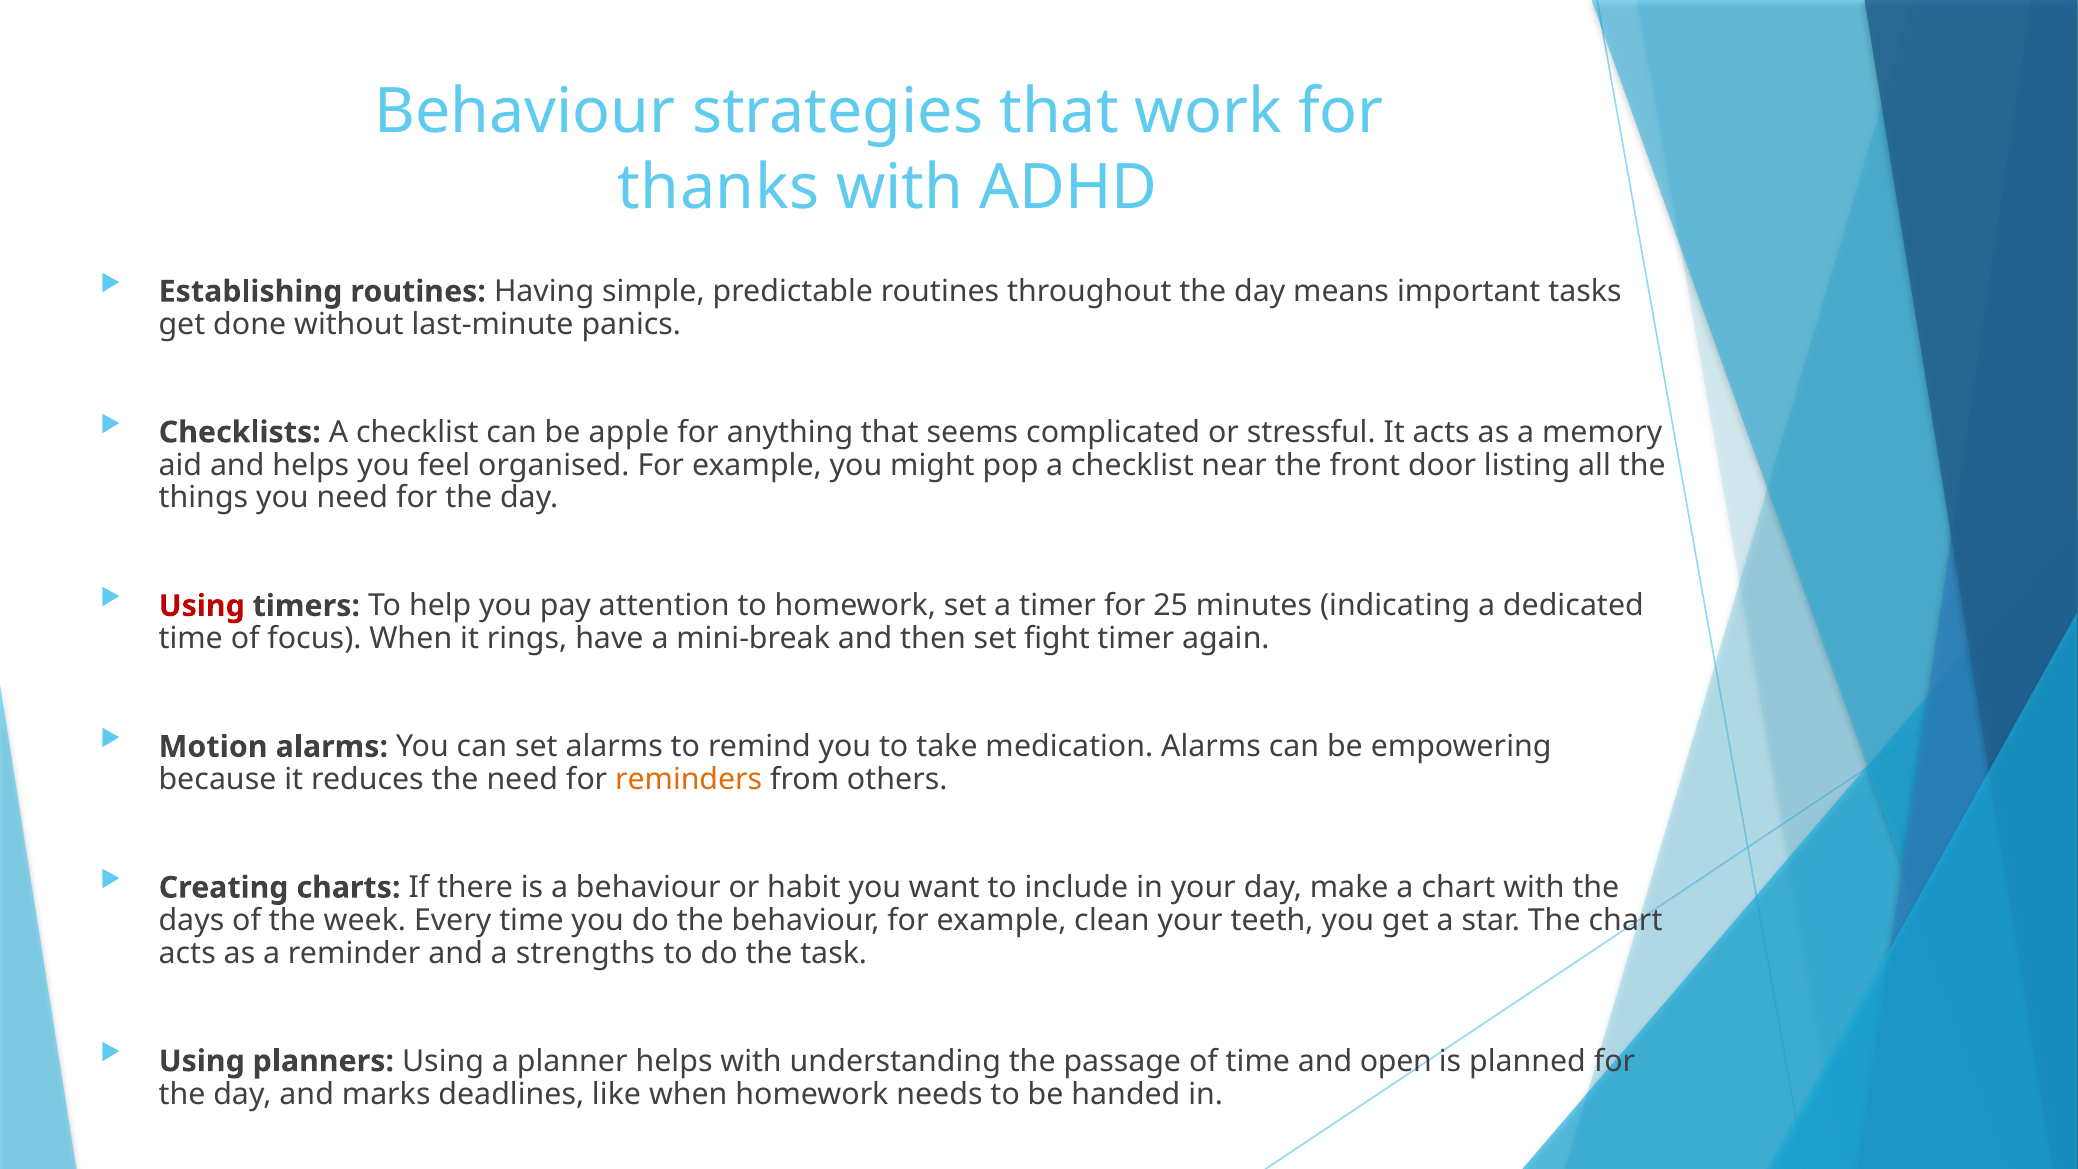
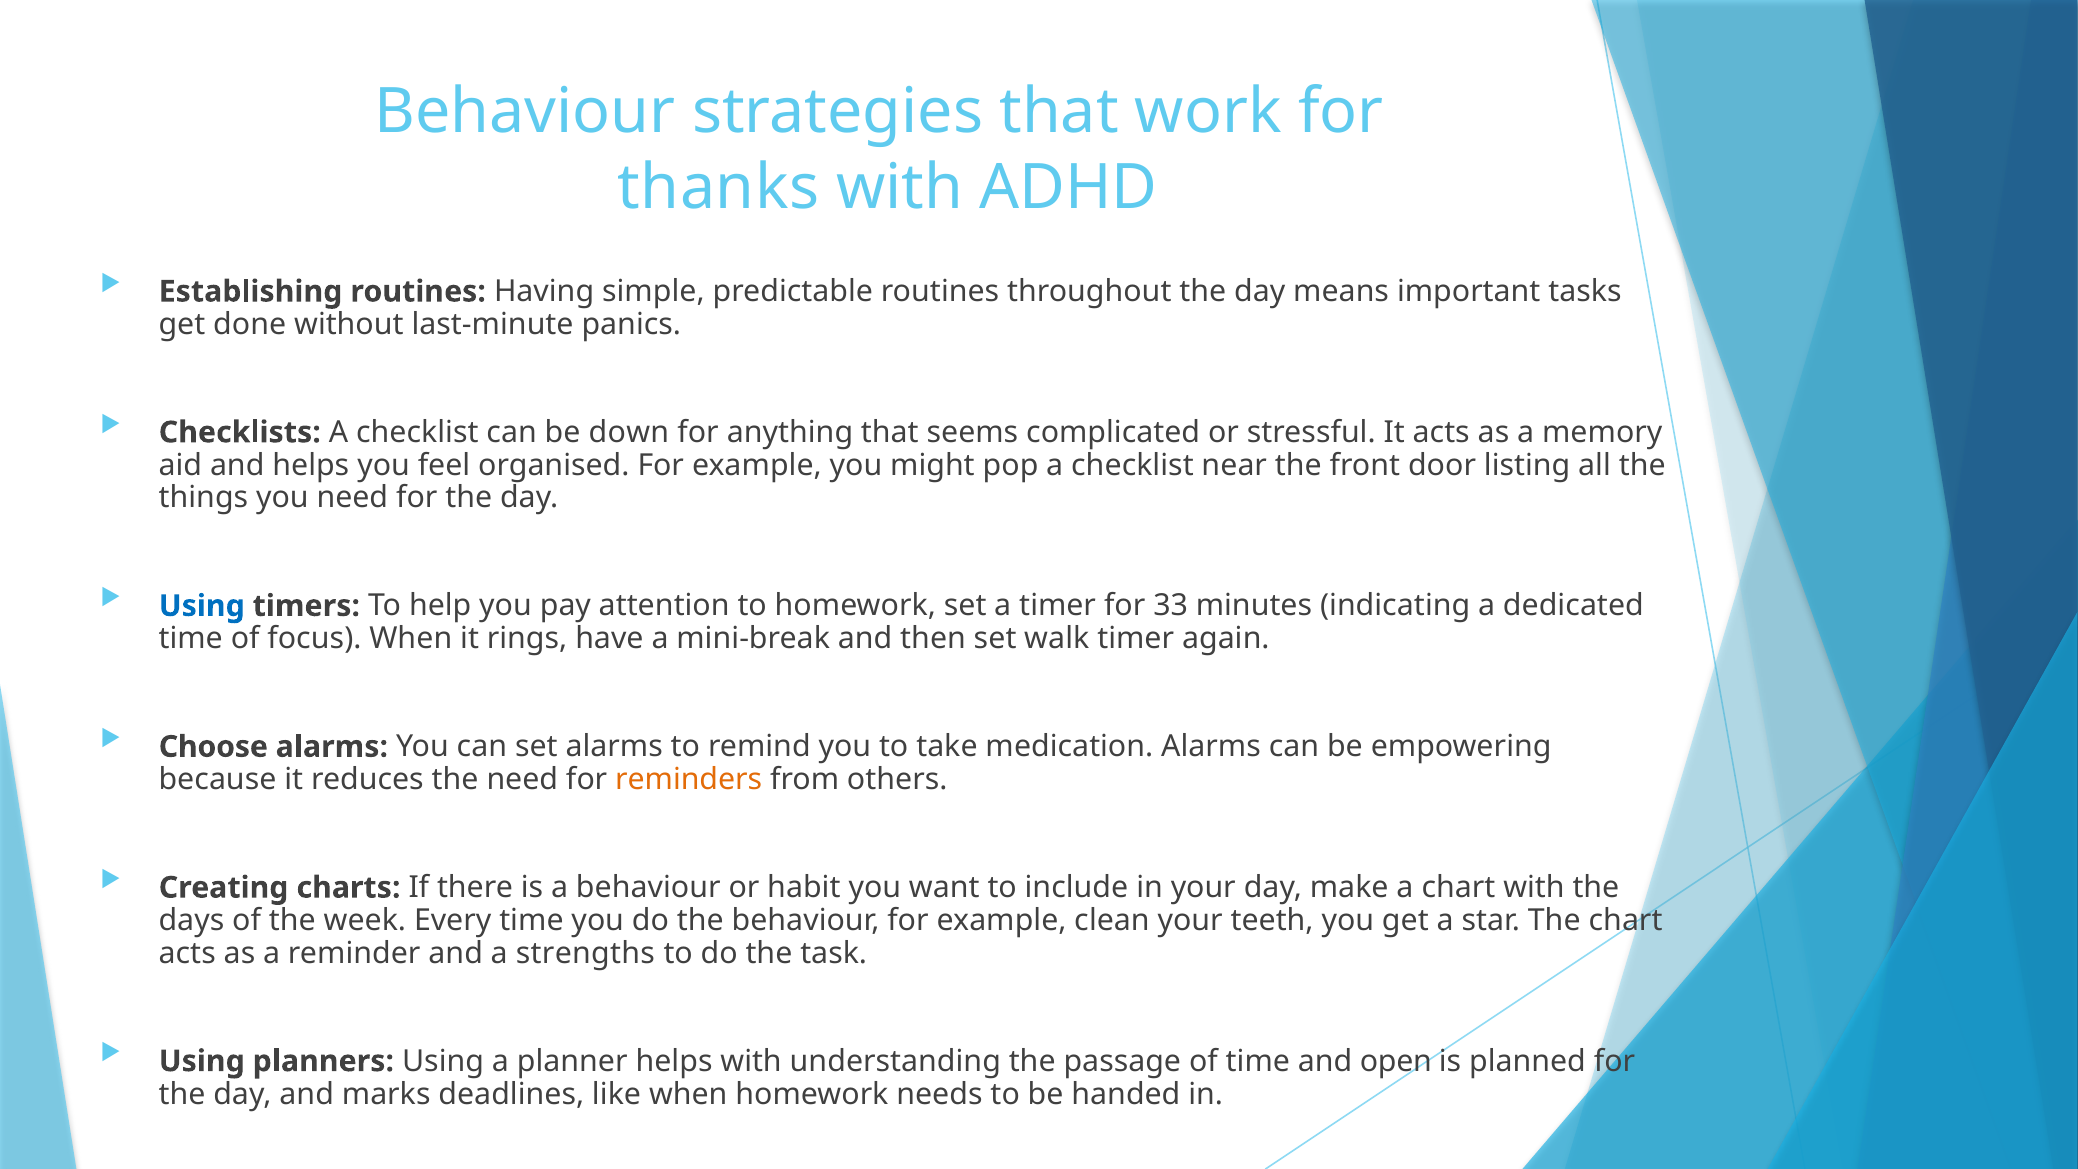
apple: apple -> down (629, 432)
Using colour: red -> blue (202, 606)
25: 25 -> 33 (1171, 606)
fight: fight -> walk (1057, 639)
Motion: Motion -> Choose (213, 747)
